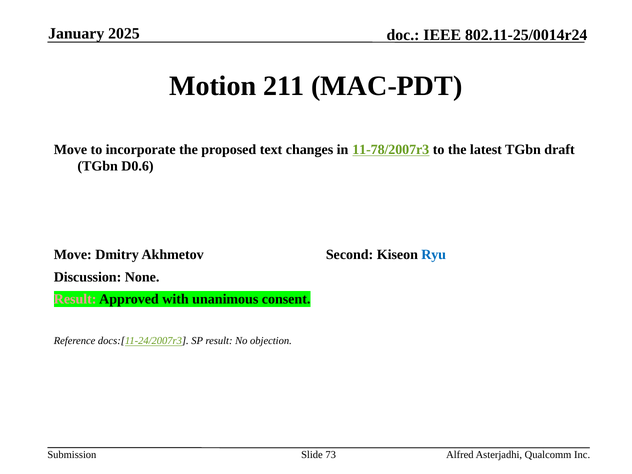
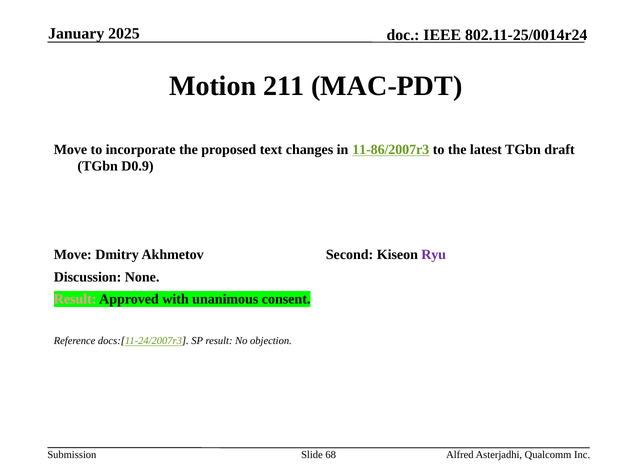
11-78/2007r3: 11-78/2007r3 -> 11-86/2007r3 (391, 150)
D0.6: D0.6 -> D0.9 (137, 166)
Ryu colour: blue -> purple (434, 255)
73: 73 -> 68 (331, 455)
